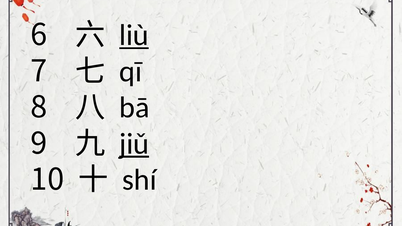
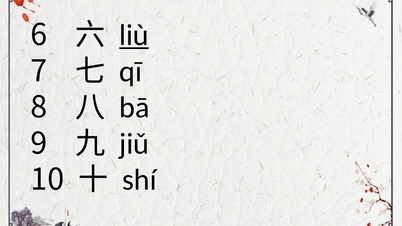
jiǔ underline: present -> none (134, 144)
